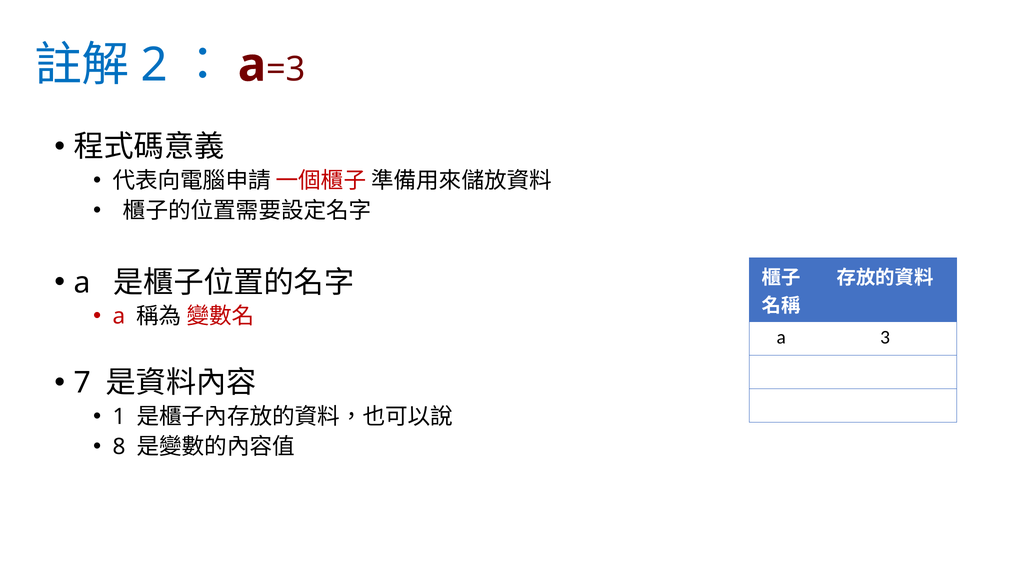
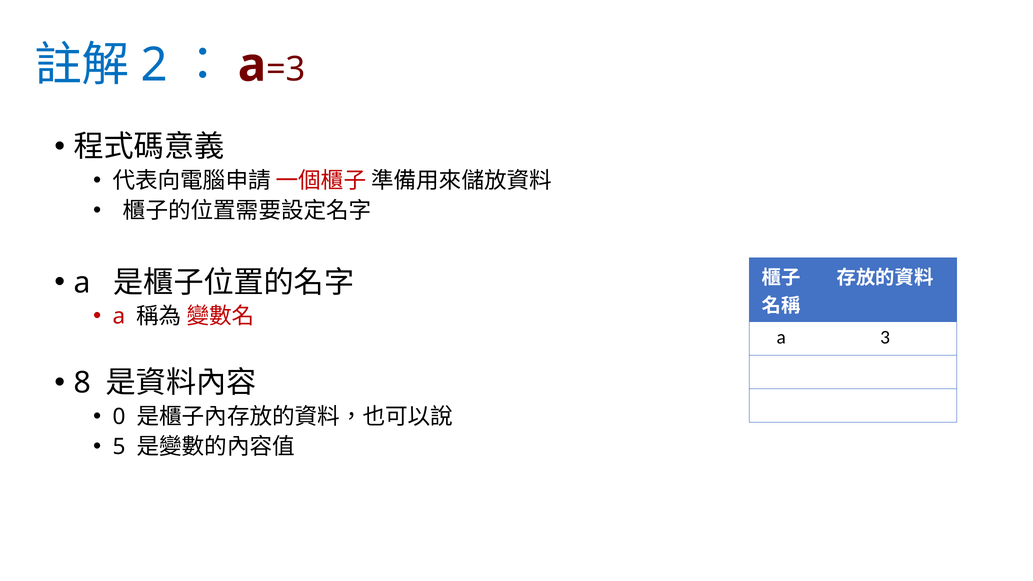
7: 7 -> 8 (82, 383)
1: 1 -> 0 (119, 417)
8: 8 -> 5 (119, 447)
